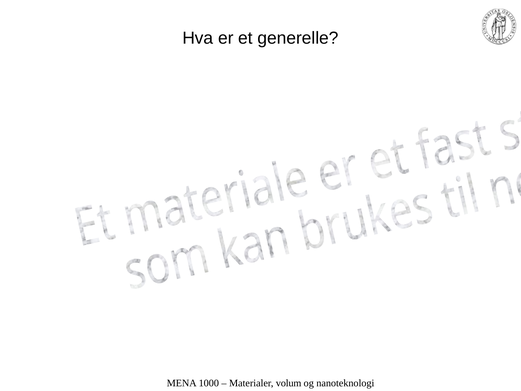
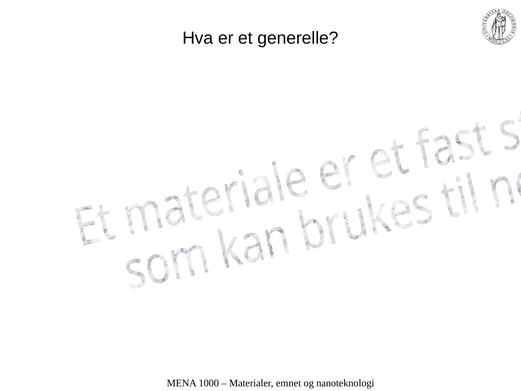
volum: volum -> emnet (289, 383)
